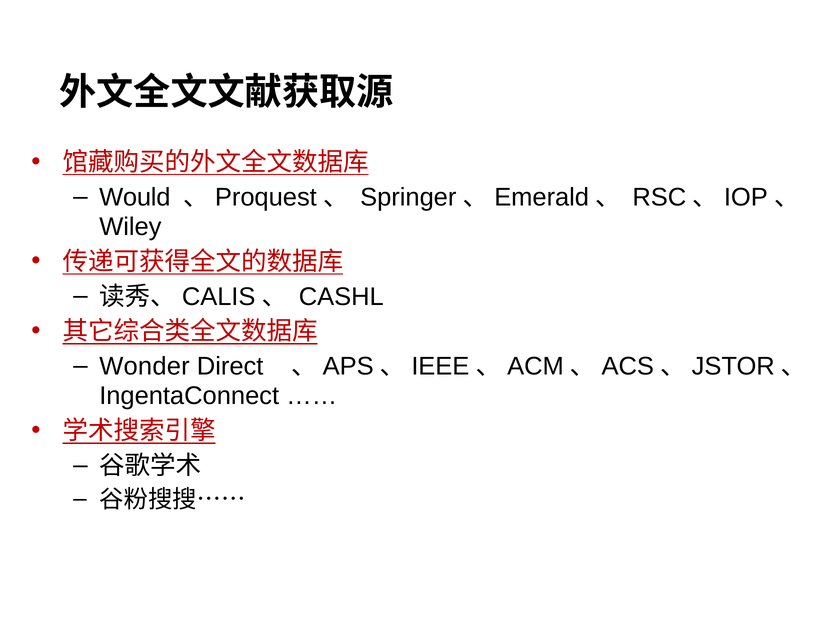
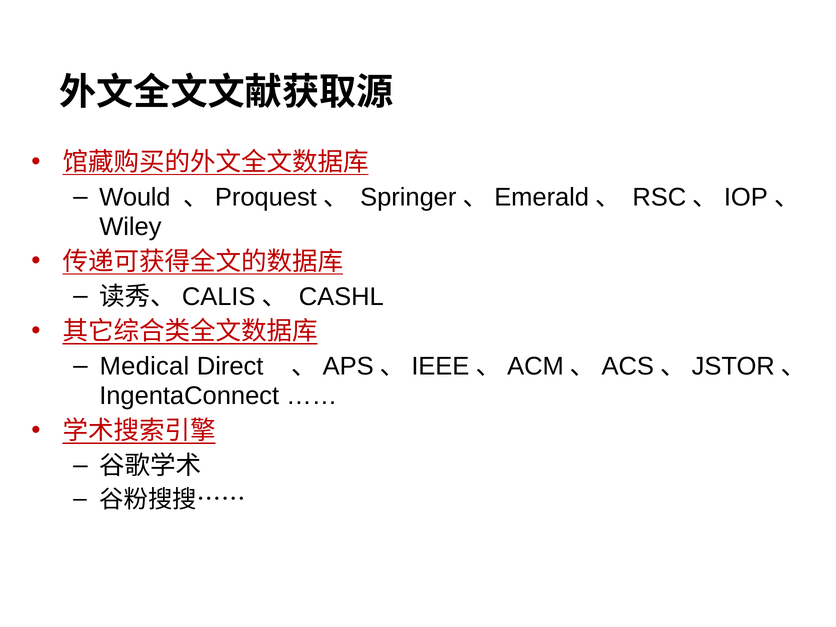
Wonder: Wonder -> Medical (144, 367)
